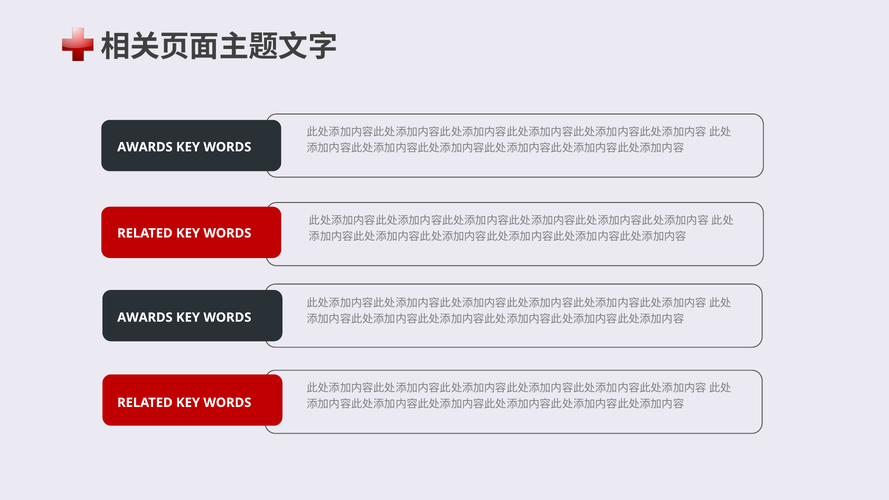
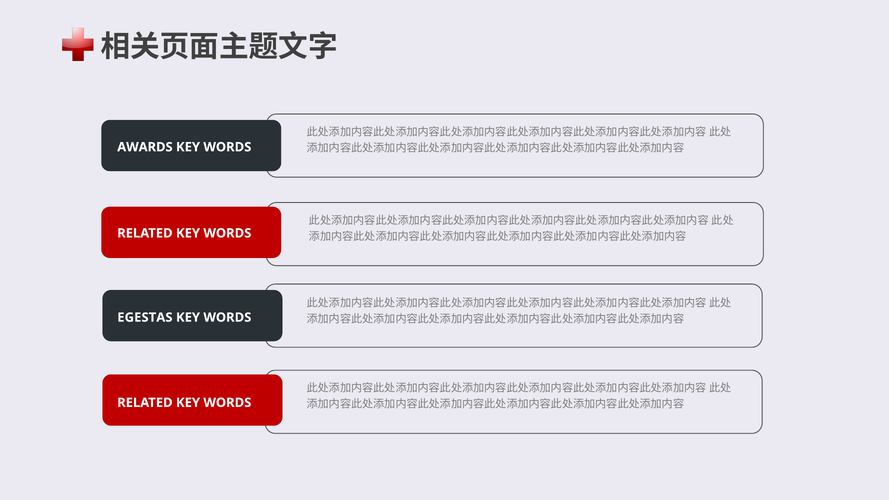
AWARDS: AWARDS -> EGESTAS (145, 317)
